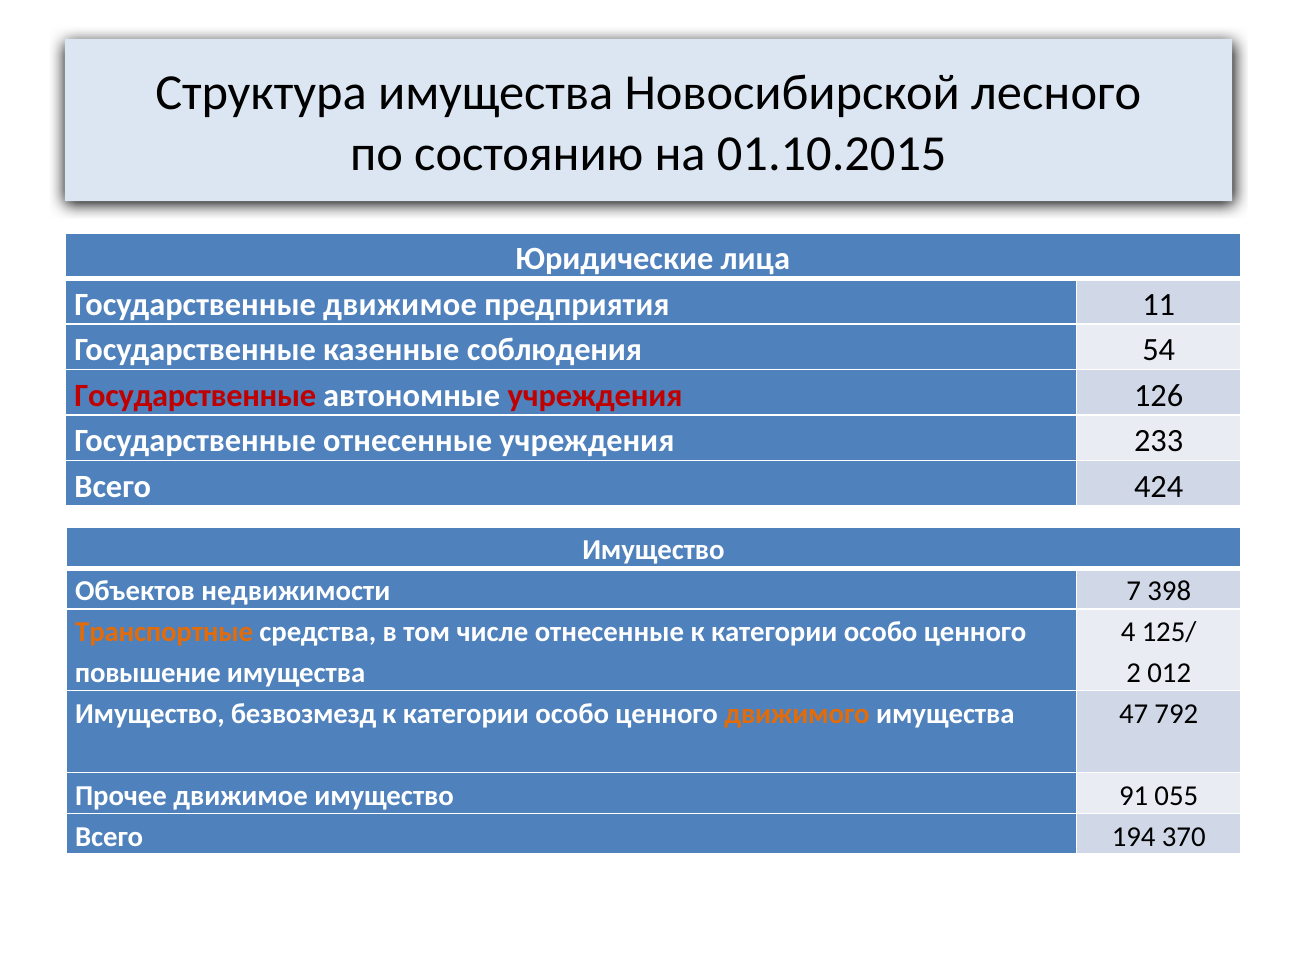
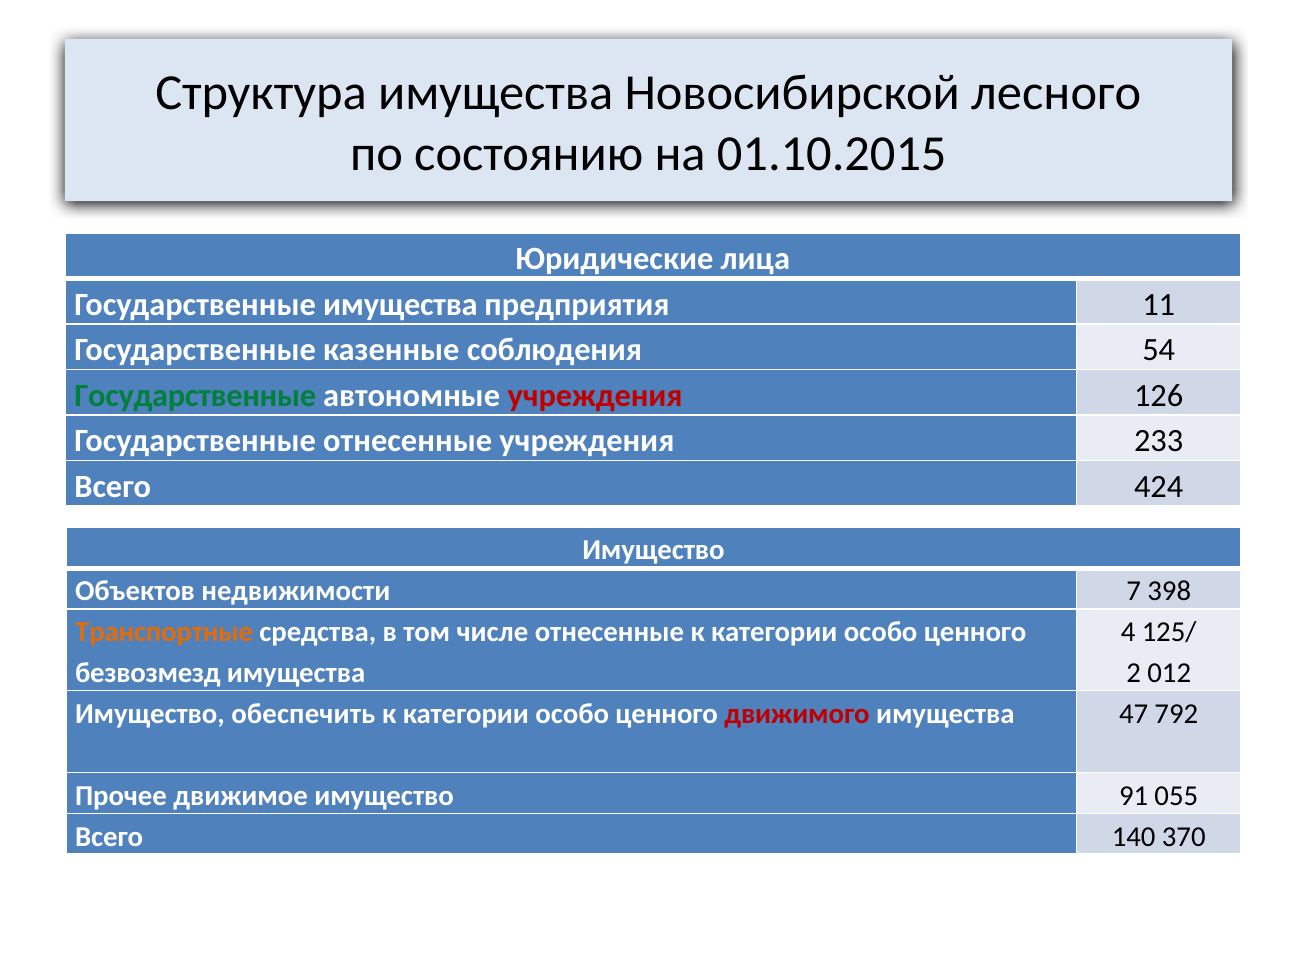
Государственные движимое: движимое -> имущества (400, 304)
Государственные colour: red -> green (195, 395)
повышение: повышение -> безвозмезд (148, 673)
безвозмезд: безвозмезд -> обеспечить (303, 714)
движимого colour: orange -> red (797, 714)
194: 194 -> 140 (1134, 836)
